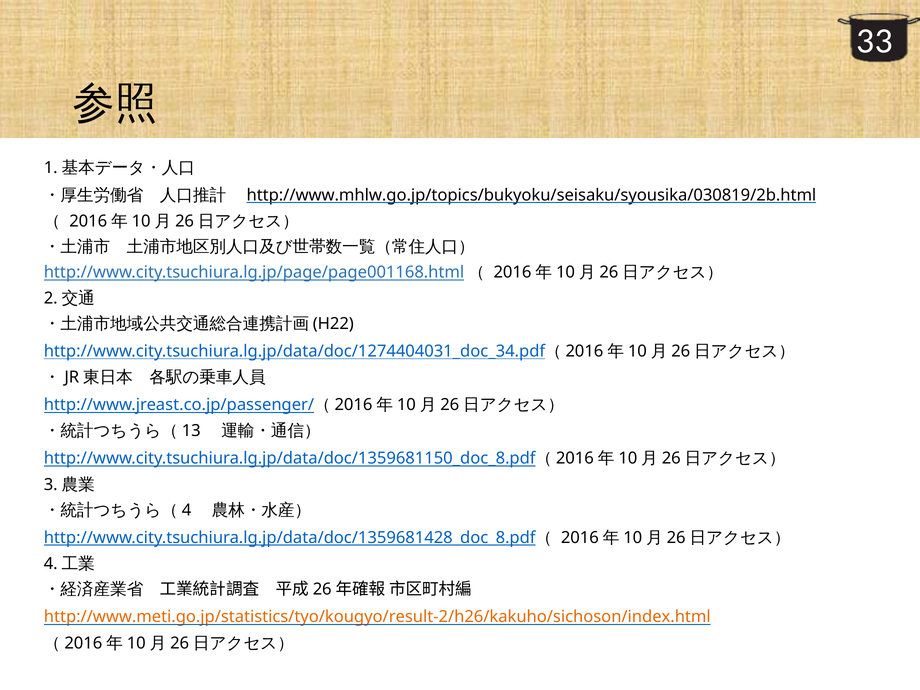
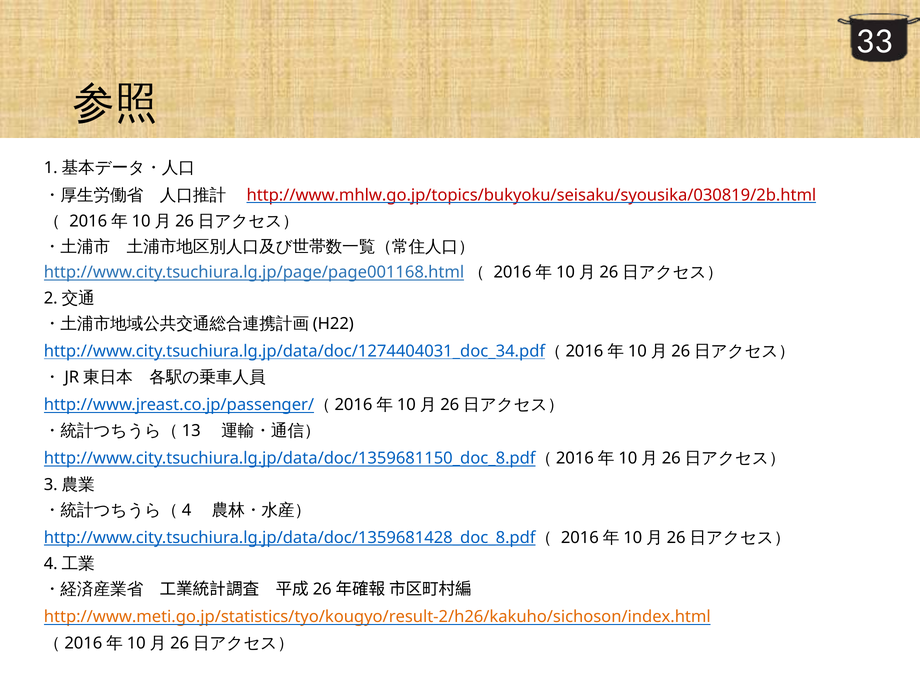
http://www.mhlw.go.jp/topics/bukyoku/seisaku/syousika/030819/2b.html colour: black -> red (531, 195)
